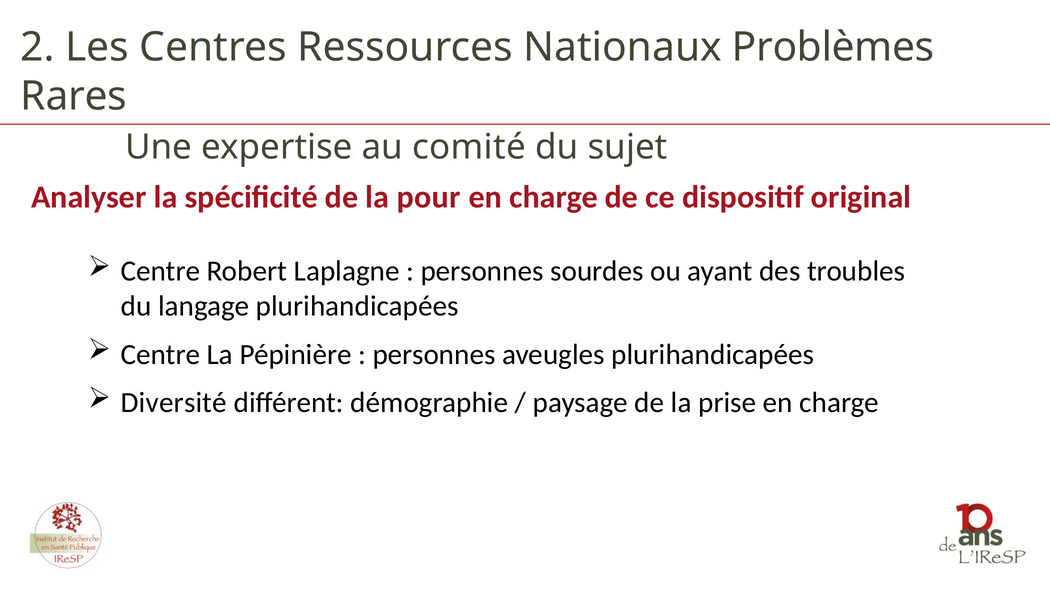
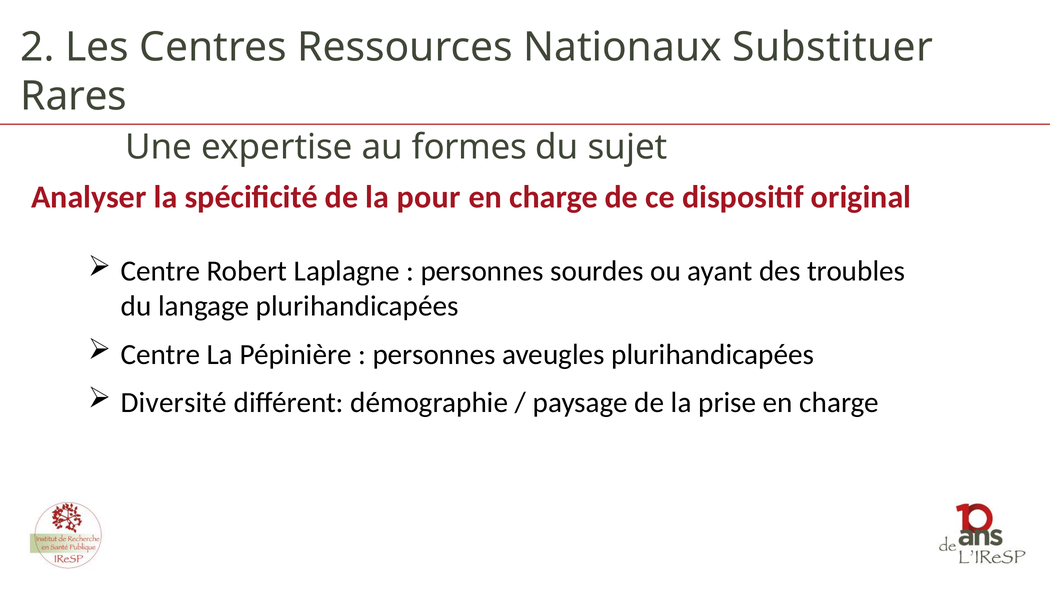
Problèmes: Problèmes -> Substituer (833, 47)
comité: comité -> formes (469, 147)
